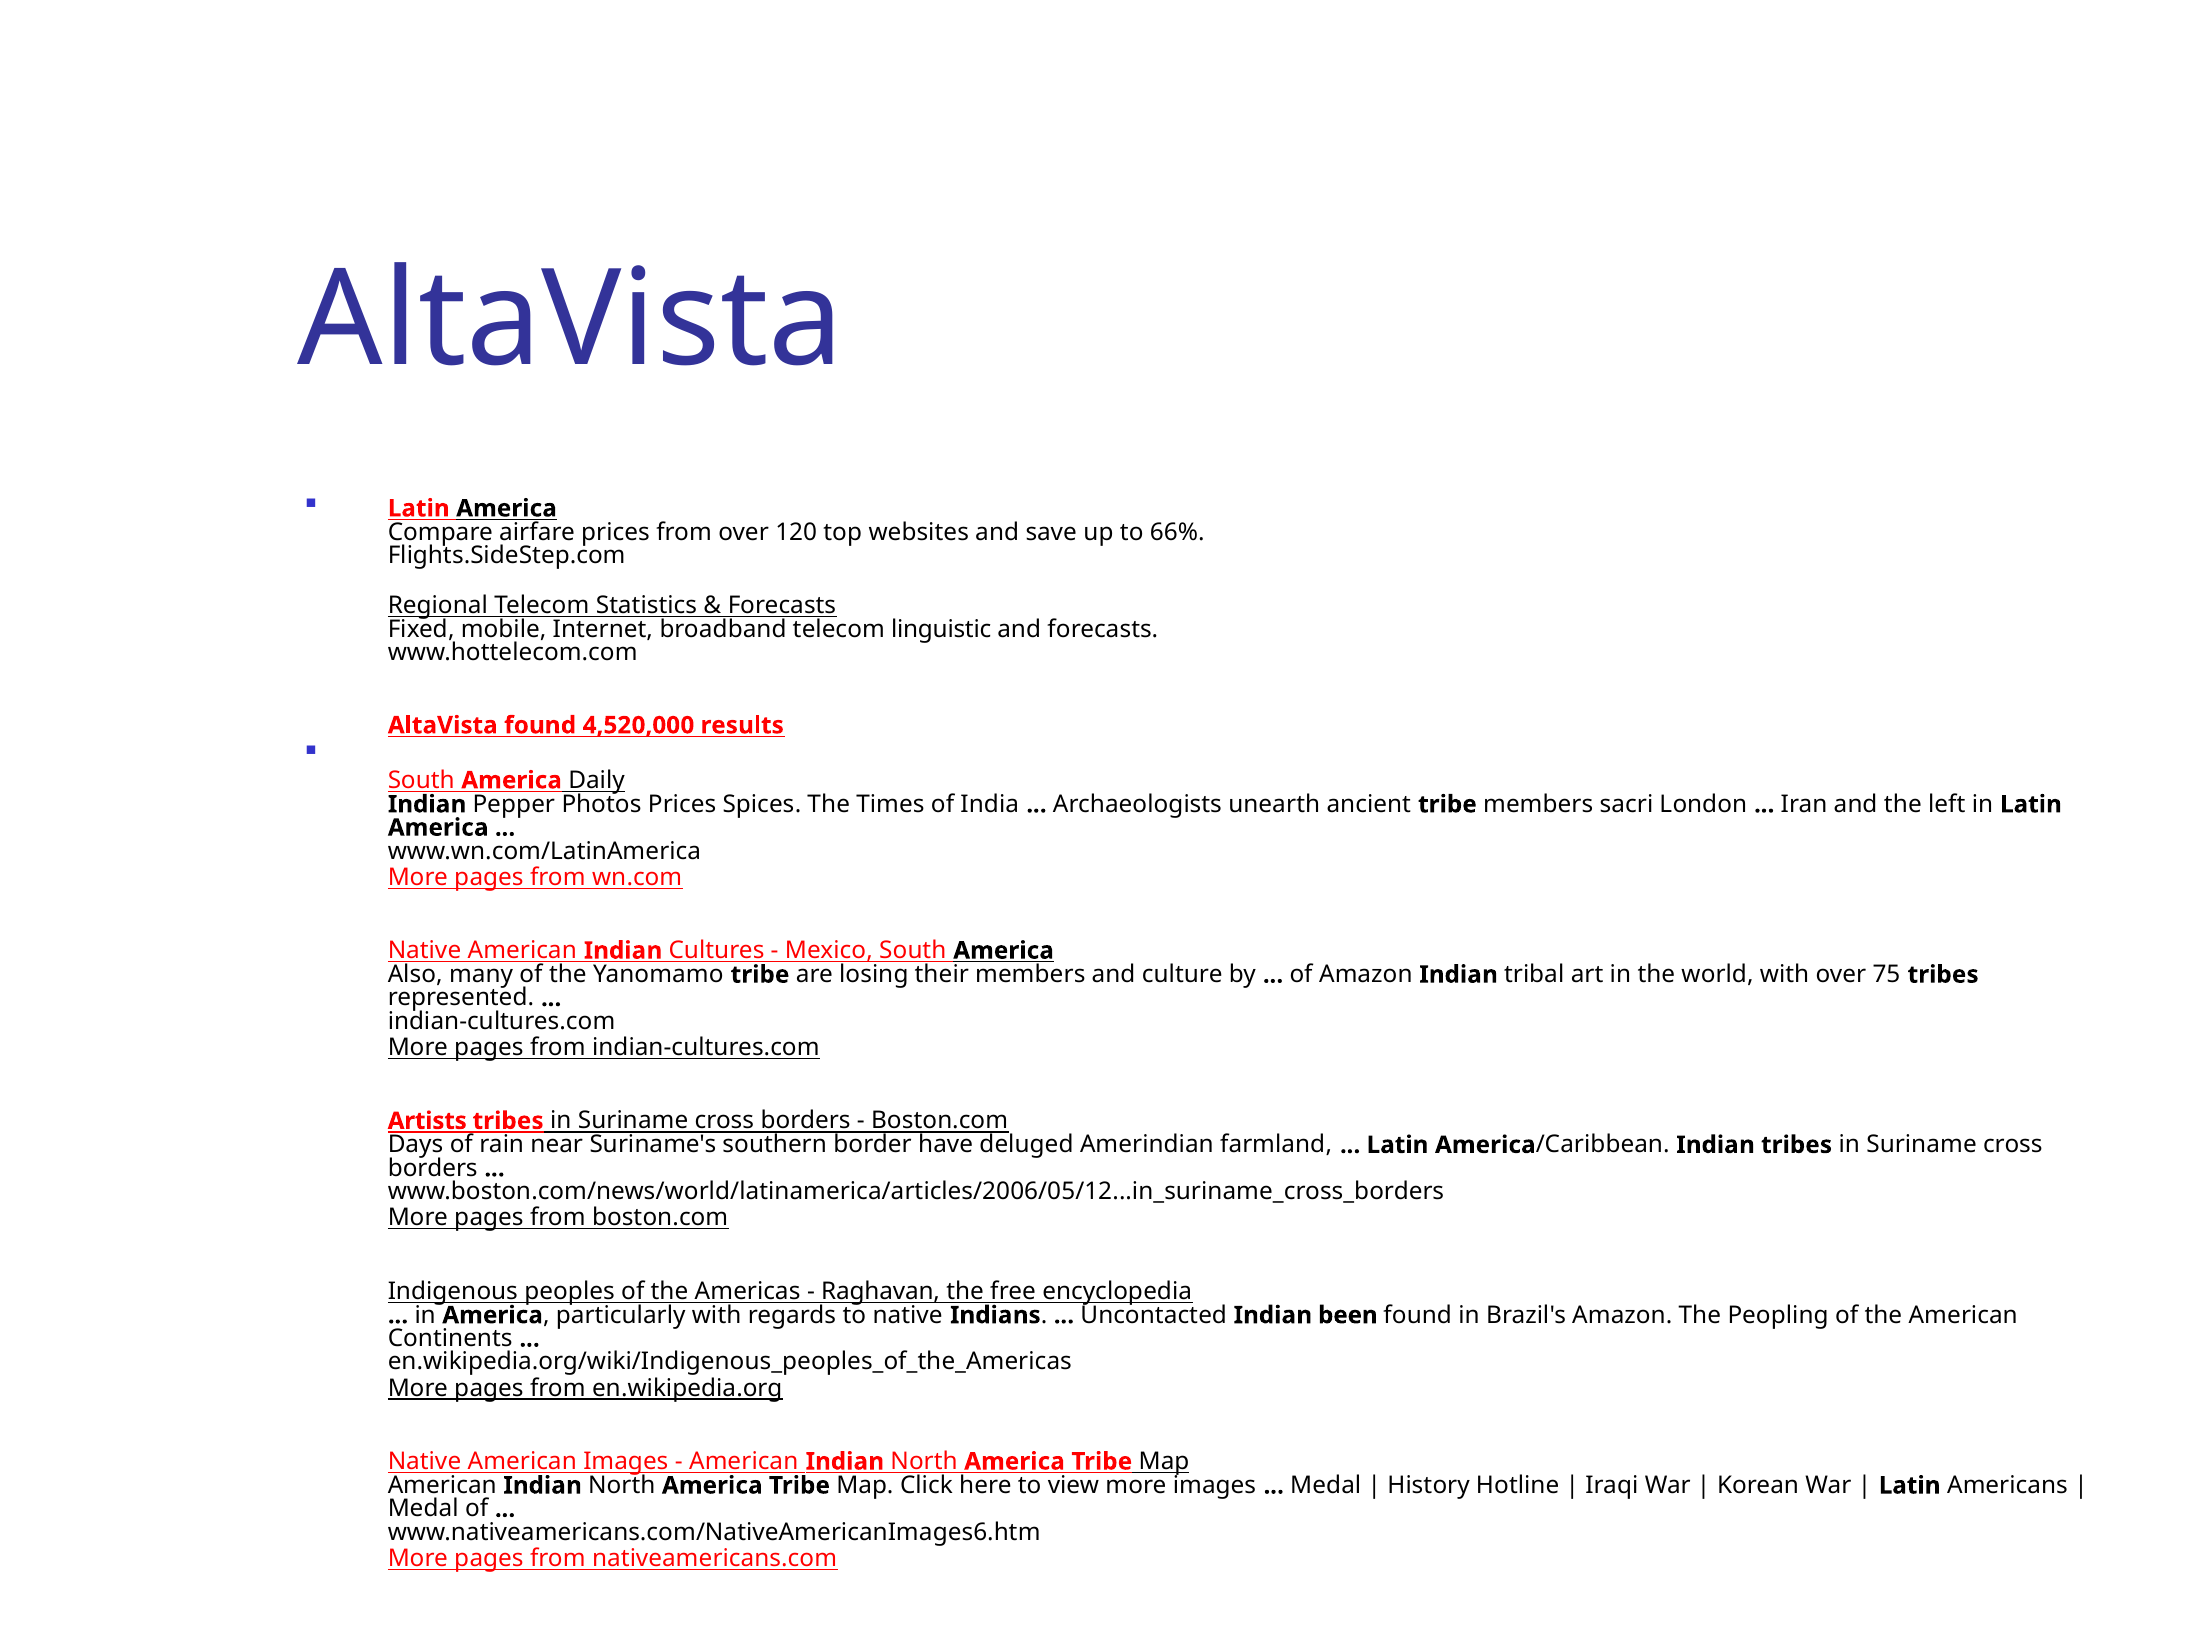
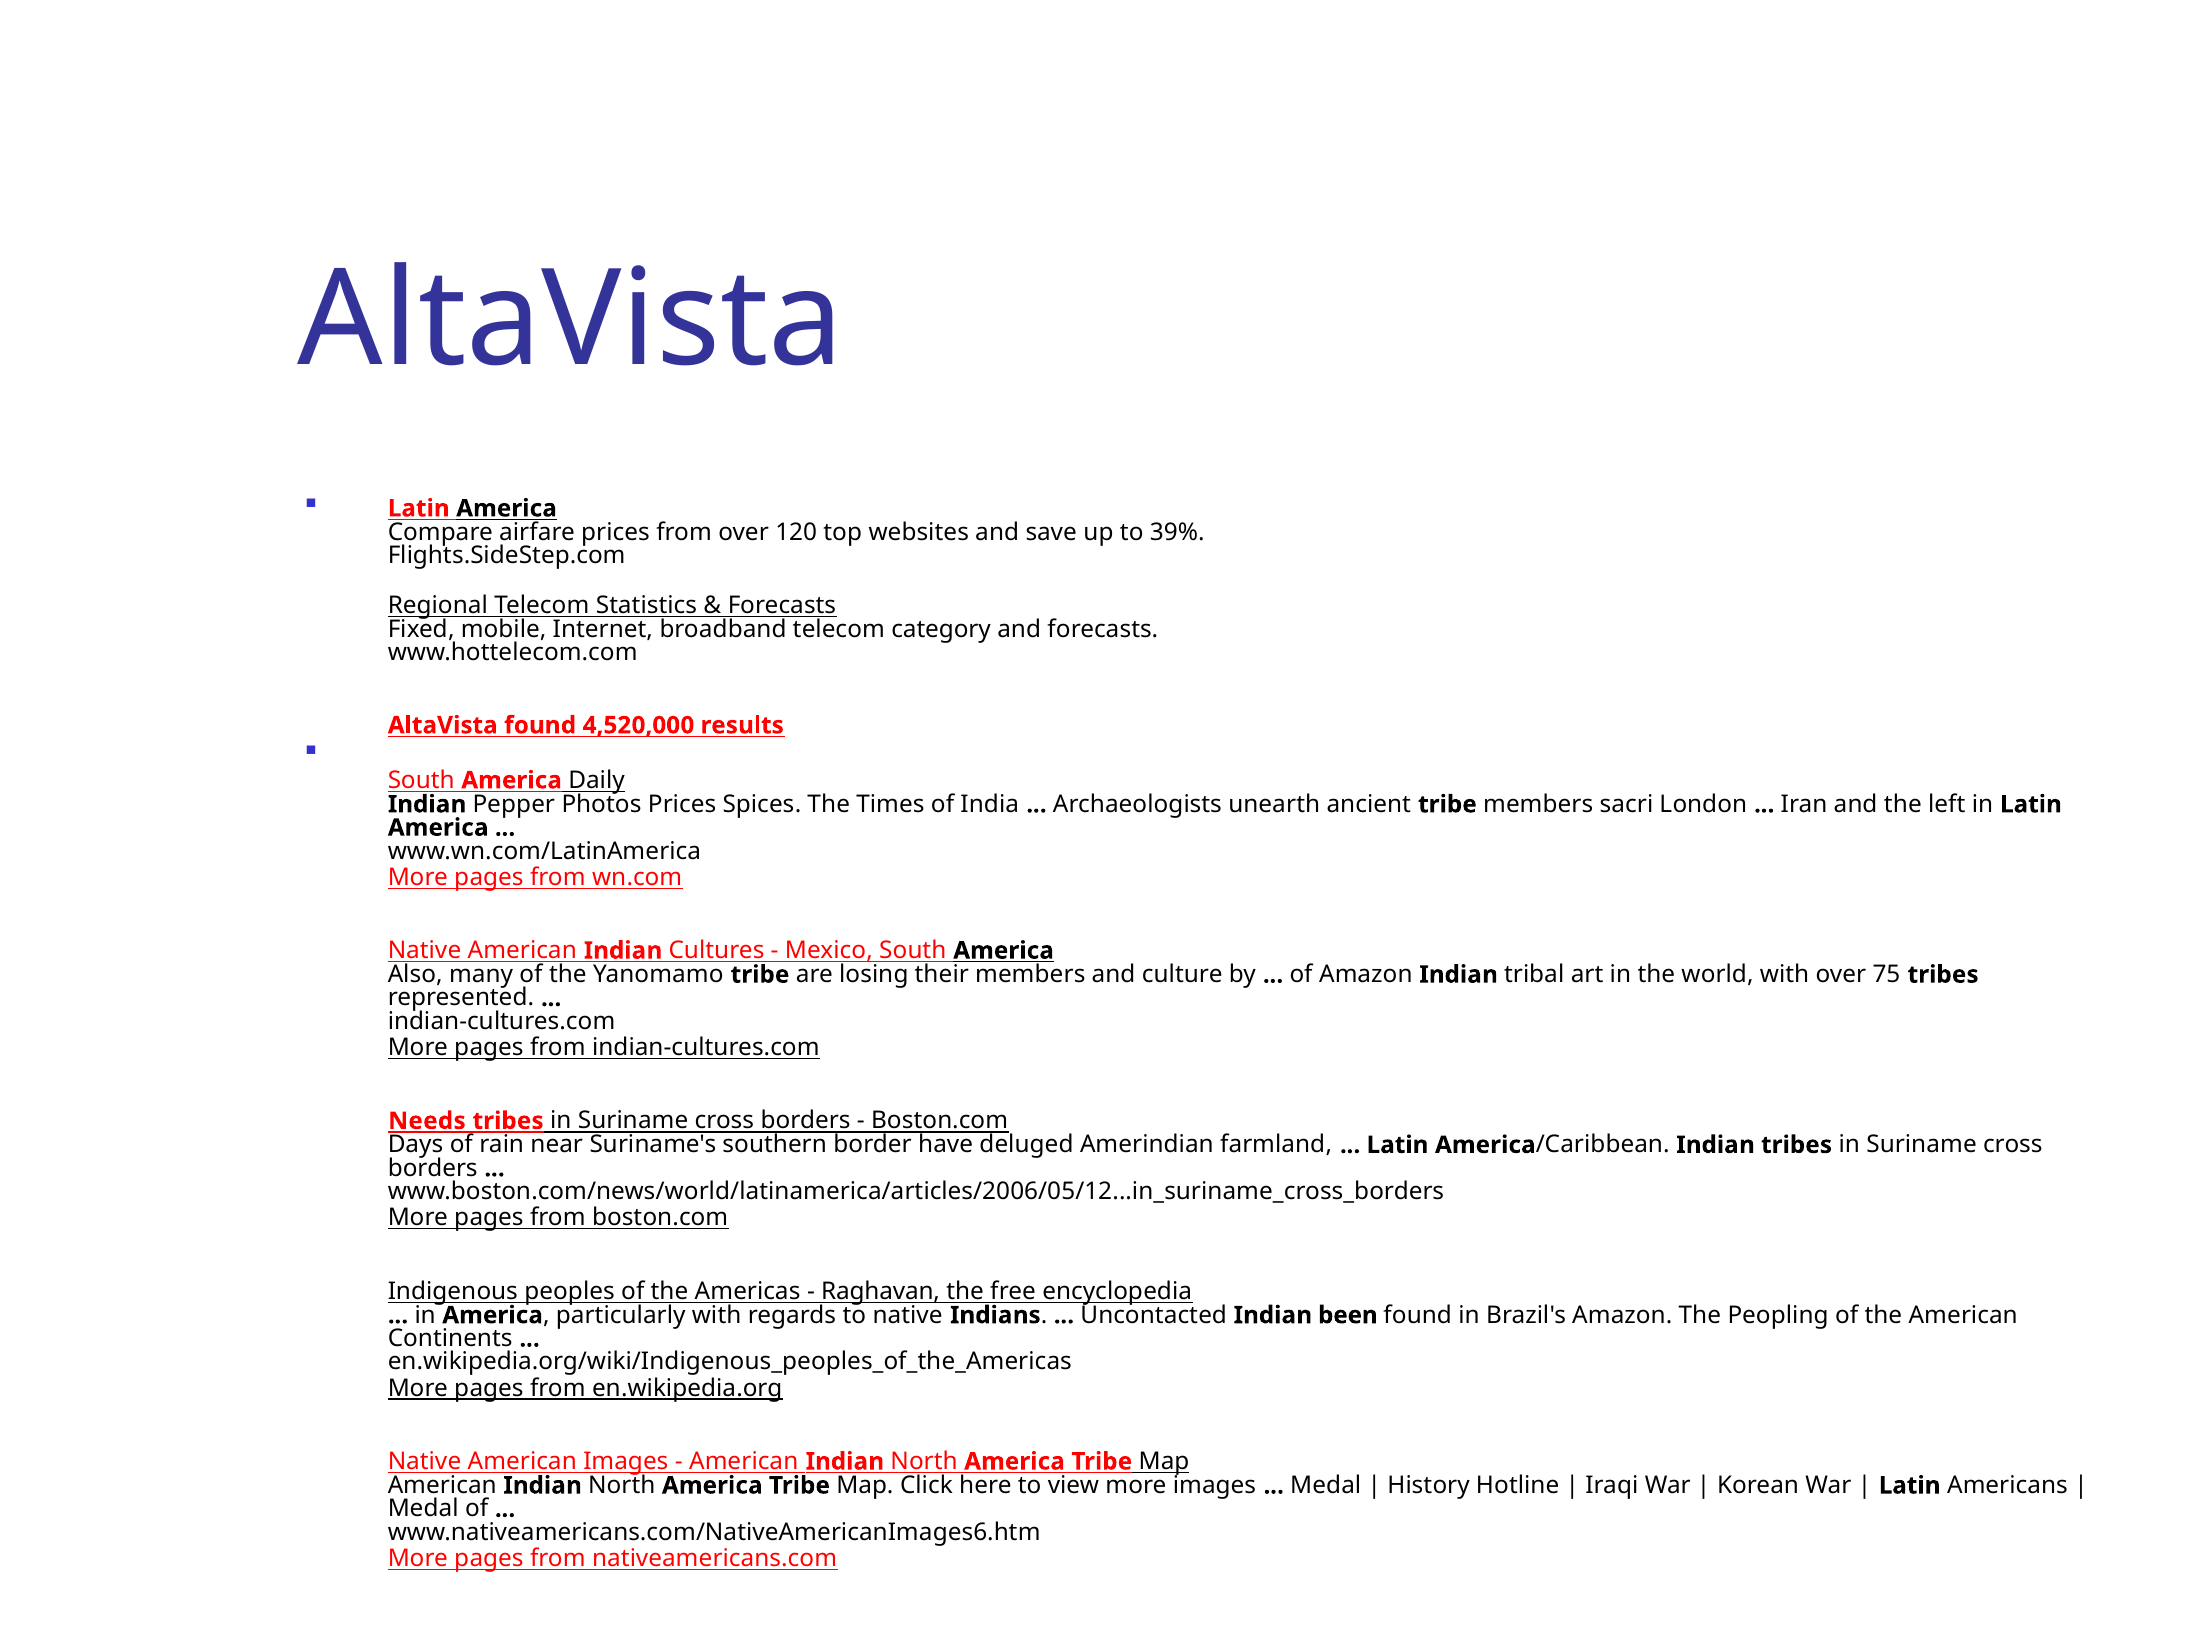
66%: 66% -> 39% (1177, 532)
linguistic: linguistic -> category (941, 629)
Artists: Artists -> Needs (427, 1121)
